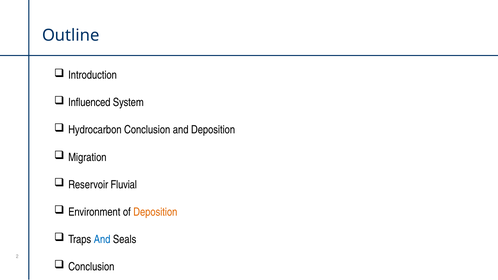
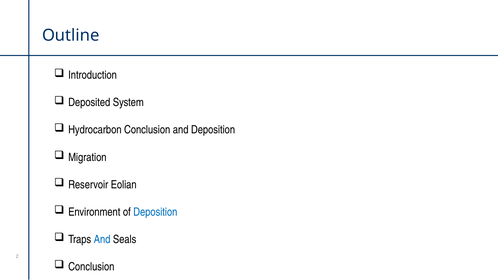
Influenced: Influenced -> Deposited (89, 103)
Fluvial: Fluvial -> Eolian (124, 185)
Deposition colour: orange -> blue (155, 212)
